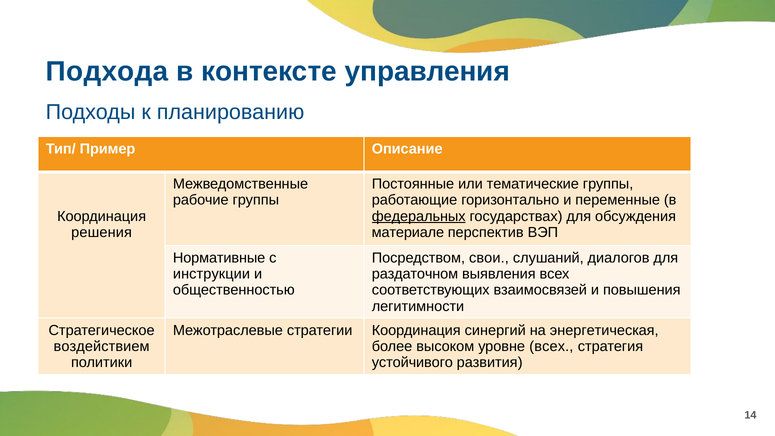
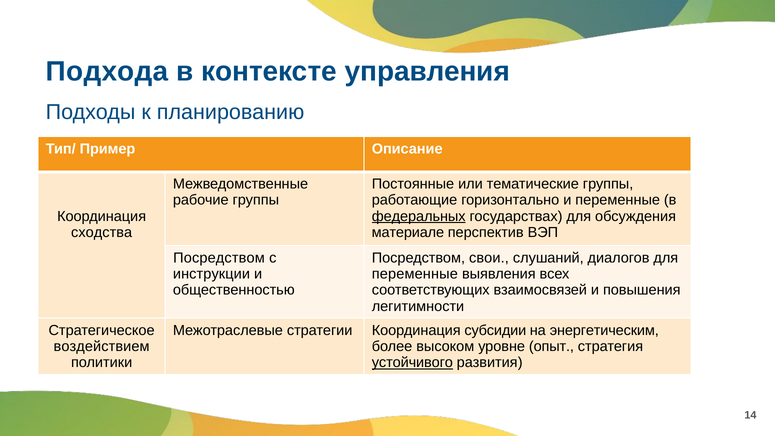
решения: решения -> сходства (102, 232)
Нормативные: Нормативные -> Посредством (219, 258)
раздаточном: раздаточном -> переменные (415, 274)
синергий: синергий -> субсидии (495, 330)
энергетическая: энергетическая -> энергетическим (604, 330)
уровне всех: всех -> опыт (551, 346)
устойчивого underline: none -> present (412, 363)
